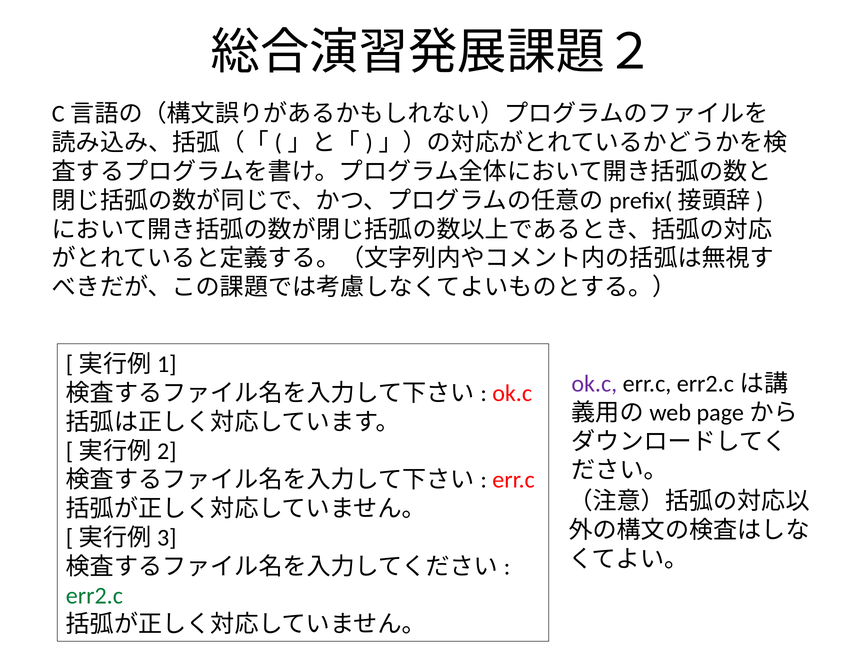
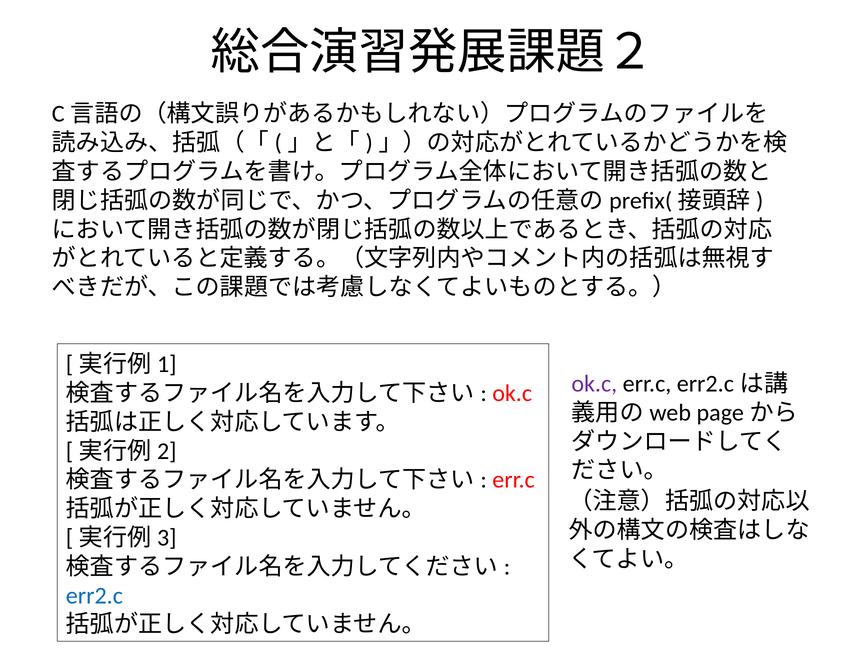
err2.c colour: green -> blue (94, 595)
